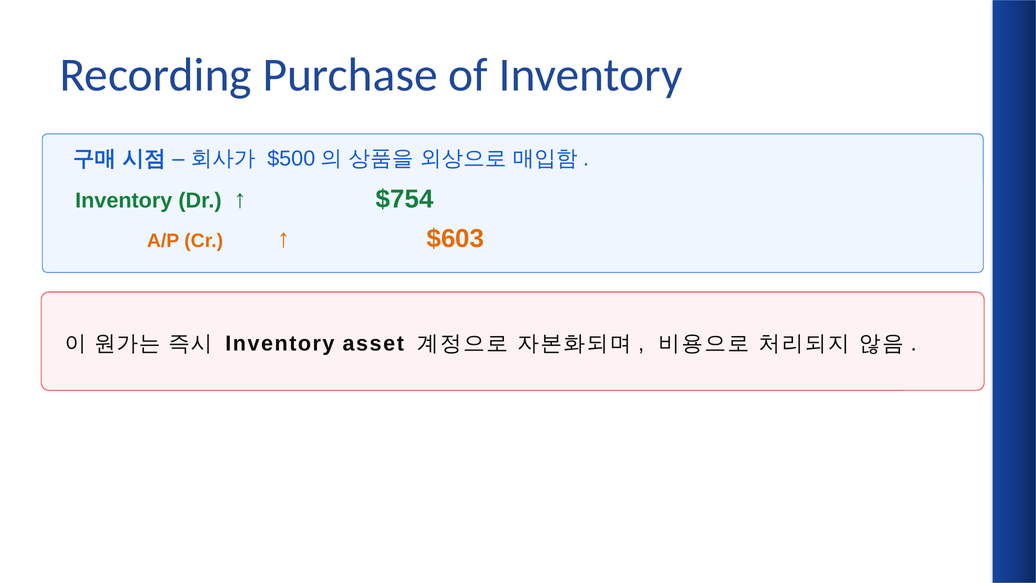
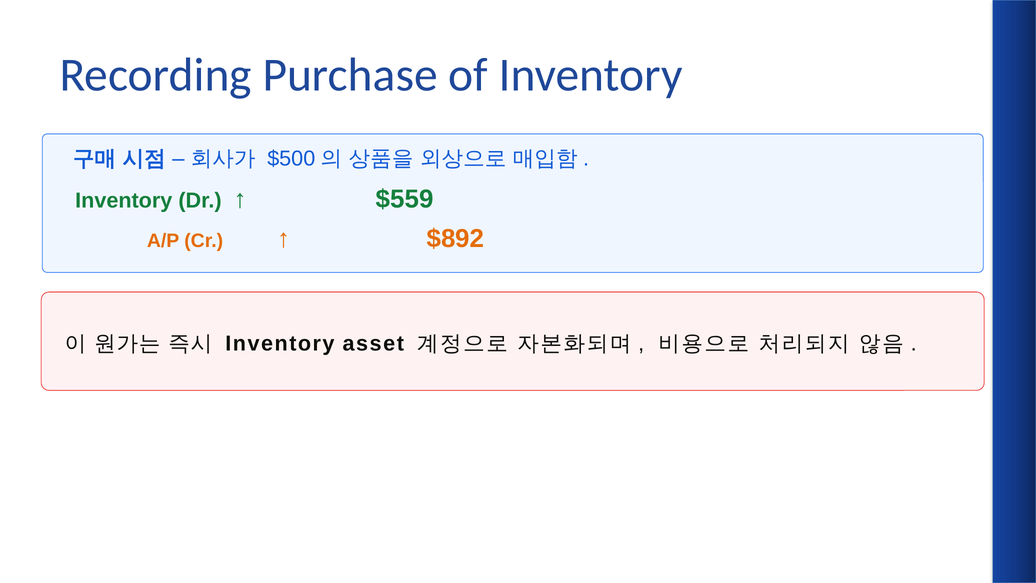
$754: $754 -> $559 (405, 199)
$603: $603 -> $892 (455, 239)
